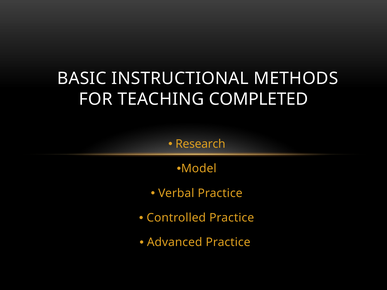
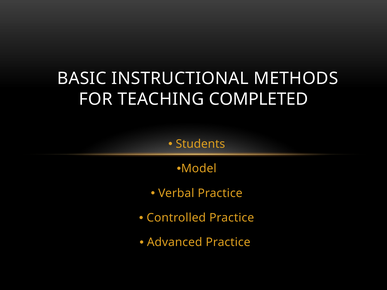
Research: Research -> Students (200, 144)
